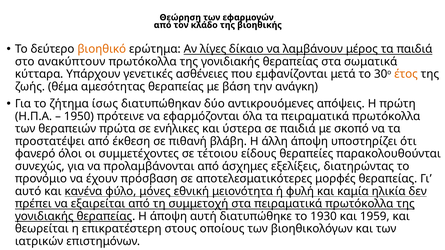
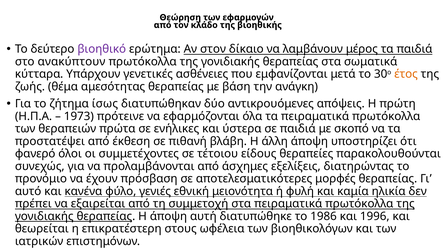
βιοηθικό colour: orange -> purple (102, 49)
λίγες: λίγες -> στον (213, 49)
1950: 1950 -> 1973 (79, 116)
μόνες: μόνες -> γενιές (155, 191)
1930: 1930 -> 1986 (324, 216)
1959: 1959 -> 1996 (375, 216)
οποίους: οποίους -> ωφέλεια (222, 229)
